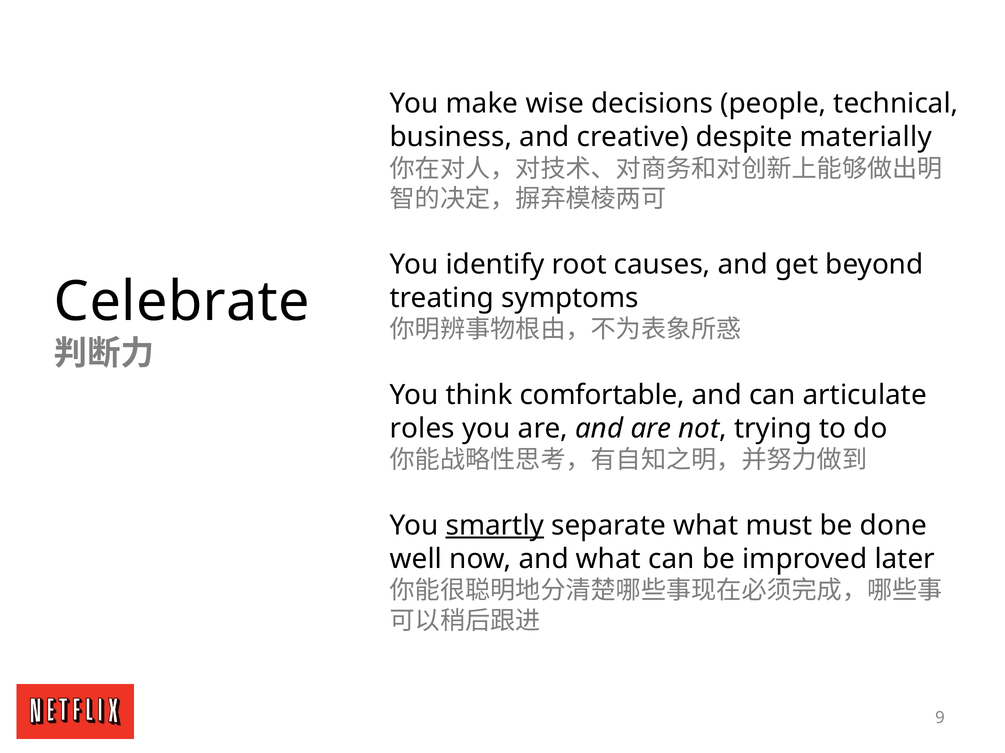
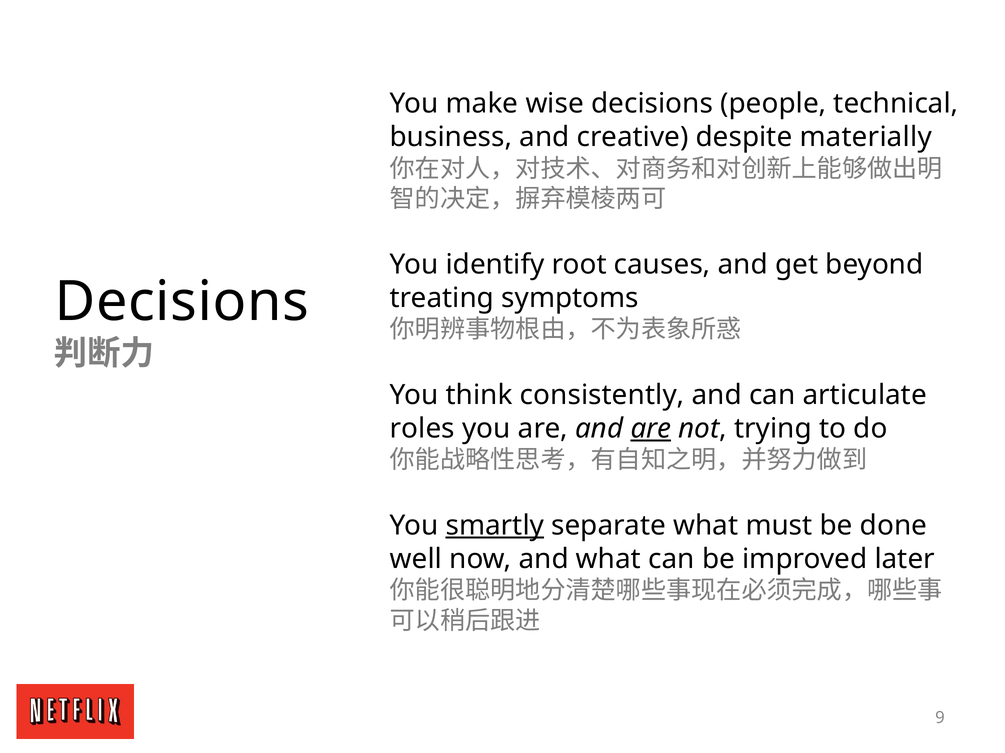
Celebrate: Celebrate -> Decisions (182, 302)
comfortable: comfortable -> consistently (602, 395)
are underline: none -> present (651, 429)
